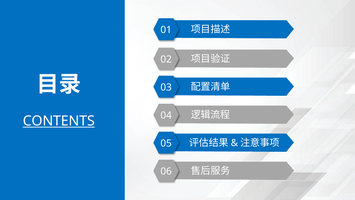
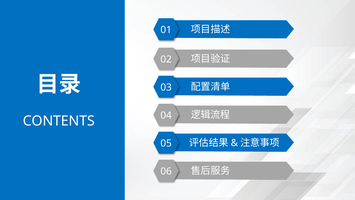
CONTENTS underline: present -> none (59, 121)
